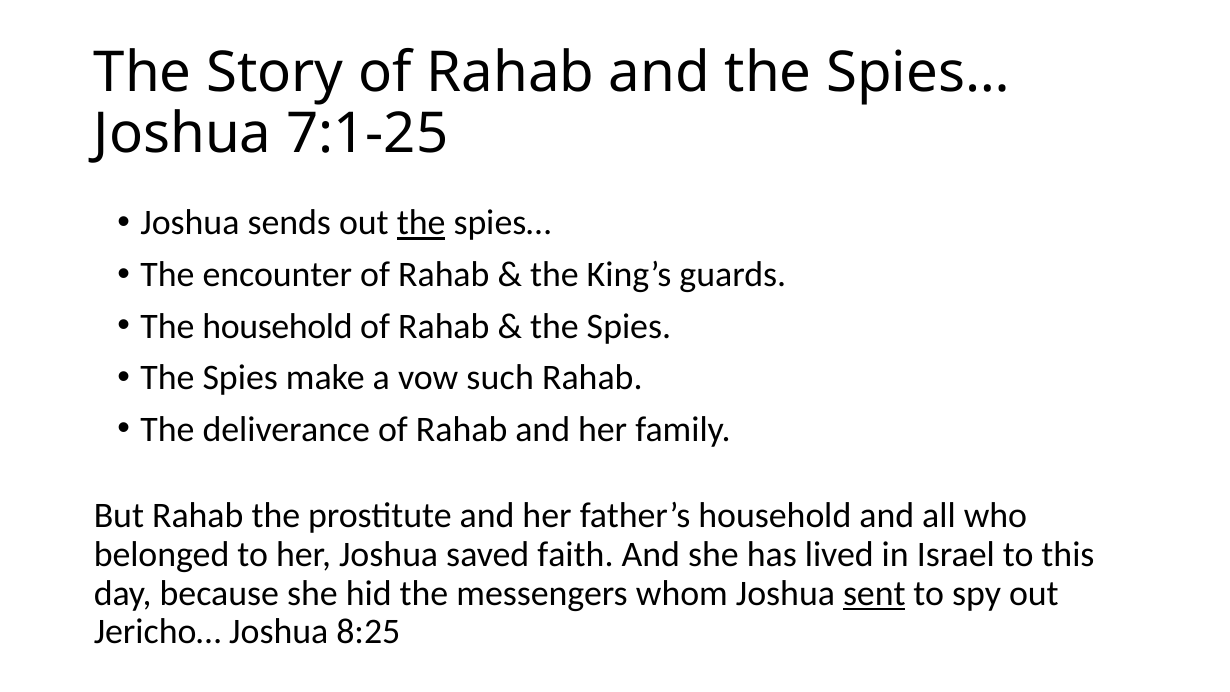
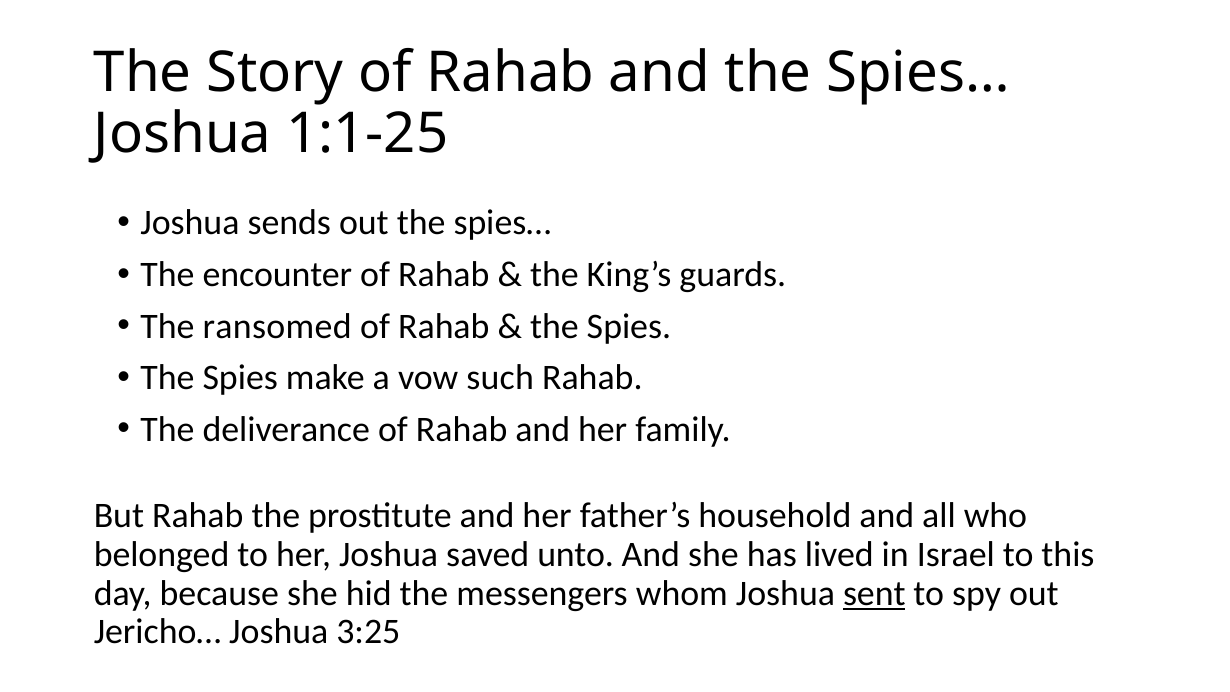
7:1-25: 7:1-25 -> 1:1-25 (367, 134)
the underline: present -> none (421, 223)
The household: household -> ransomed (277, 326)
faith: faith -> unto (576, 555)
8:25: 8:25 -> 3:25 (368, 632)
